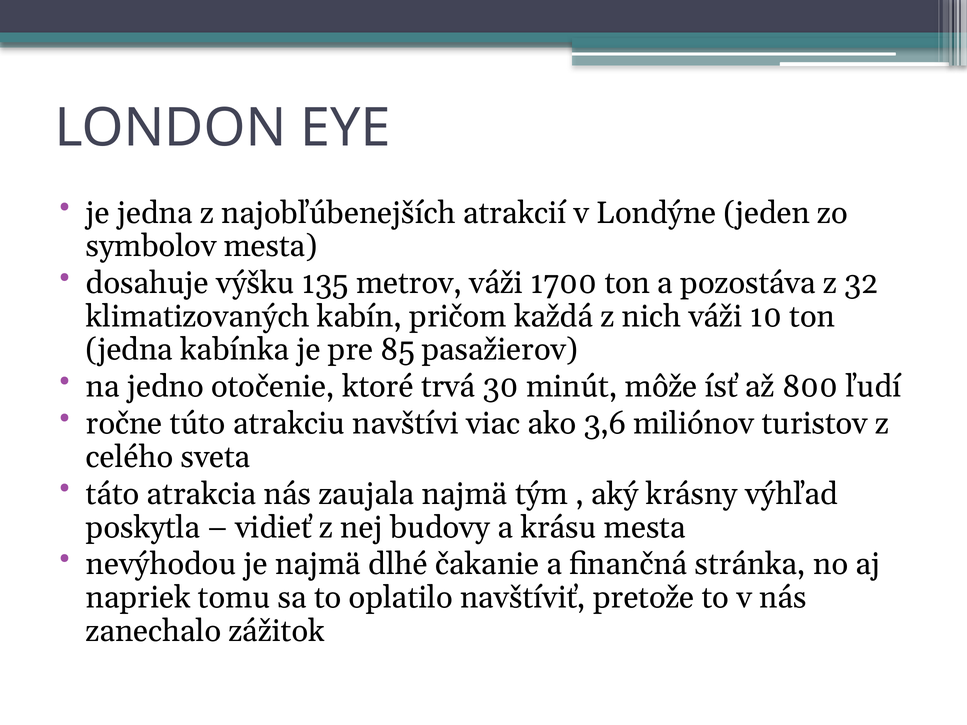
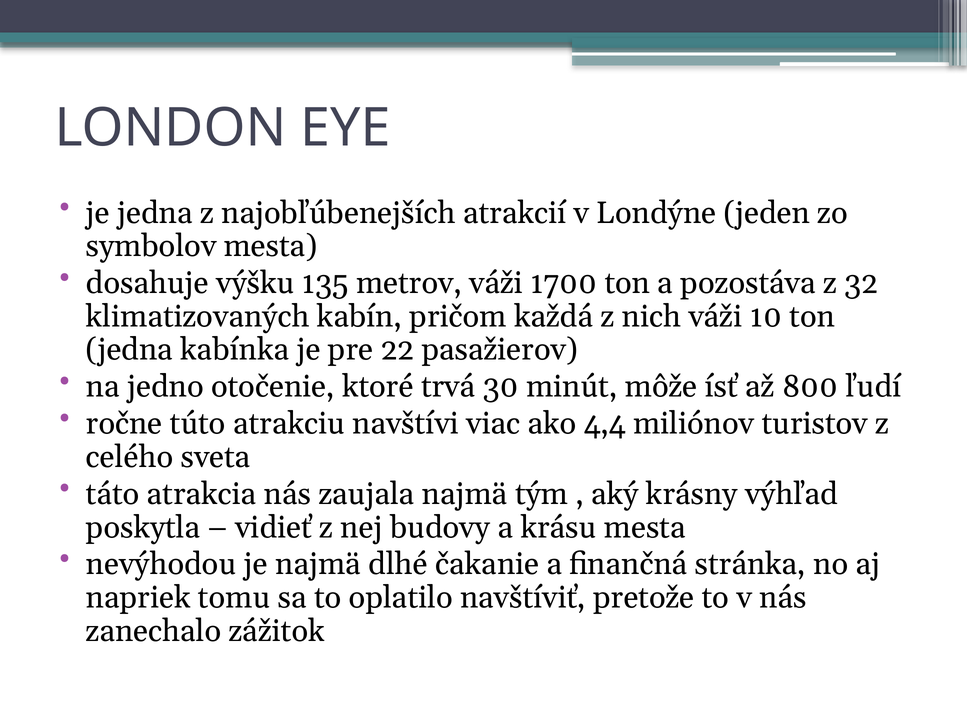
85: 85 -> 22 (398, 350)
3,6: 3,6 -> 4,4 (605, 424)
